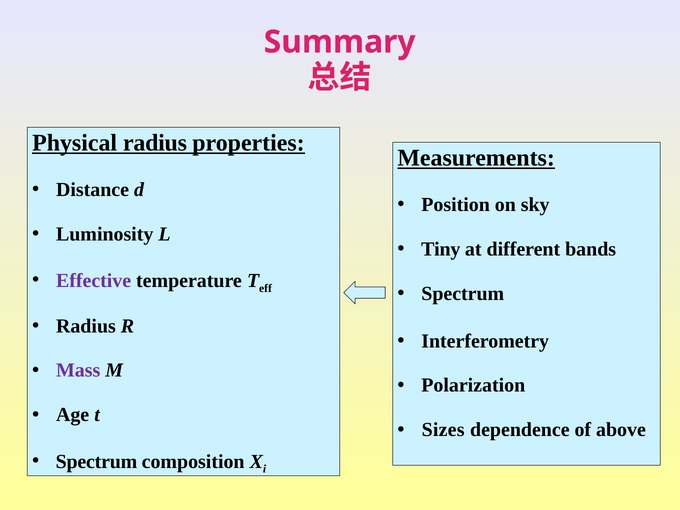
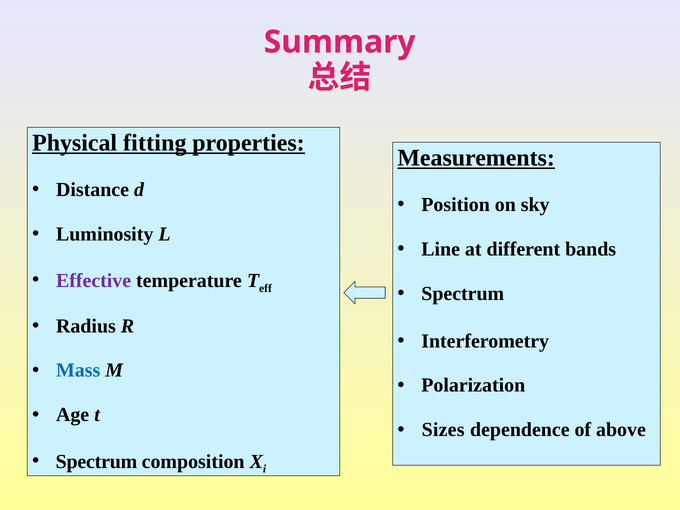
Physical radius: radius -> fitting (155, 143)
Tiny: Tiny -> Line (441, 249)
Mass colour: purple -> blue (78, 370)
